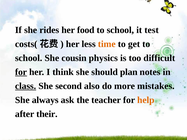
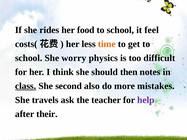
test: test -> feel (152, 30)
cousin: cousin -> worry (74, 58)
for underline: present -> none (21, 72)
plan: plan -> then (129, 72)
always: always -> travels (45, 100)
help colour: orange -> purple (146, 100)
